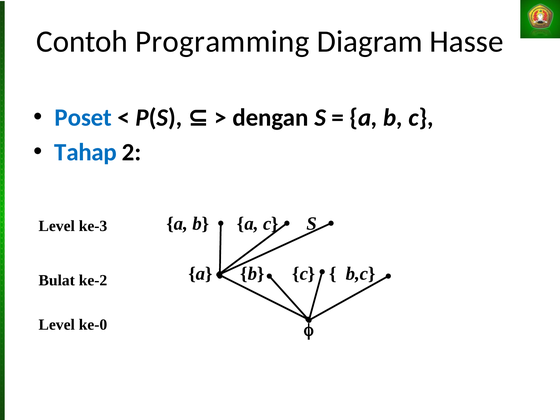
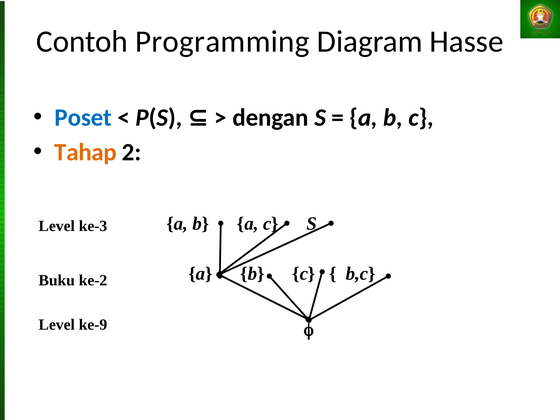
Tahap colour: blue -> orange (86, 152)
Bulat: Bulat -> Buku (57, 280)
ke-0: ke-0 -> ke-9 (93, 325)
